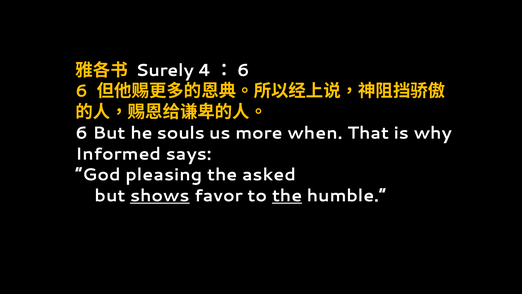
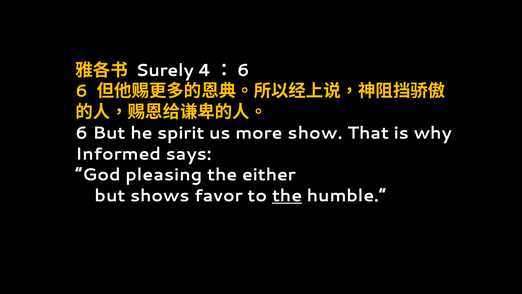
souls: souls -> spirit (181, 133)
when: when -> show (315, 133)
asked: asked -> either (269, 175)
shows underline: present -> none (160, 196)
